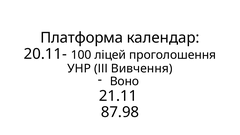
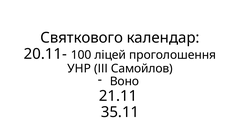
Платформа: Платформа -> Святкового (82, 38)
Вивчення: Вивчення -> Самойлов (142, 68)
87.98: 87.98 -> 35.11 (120, 112)
